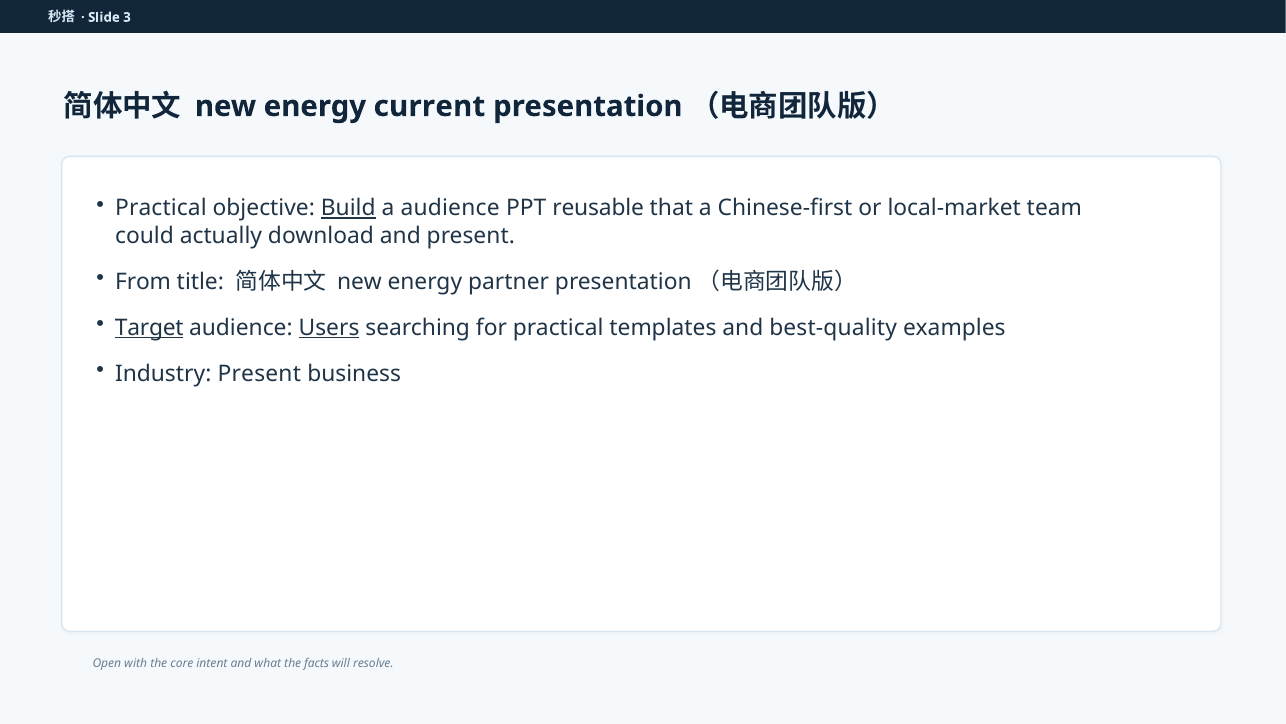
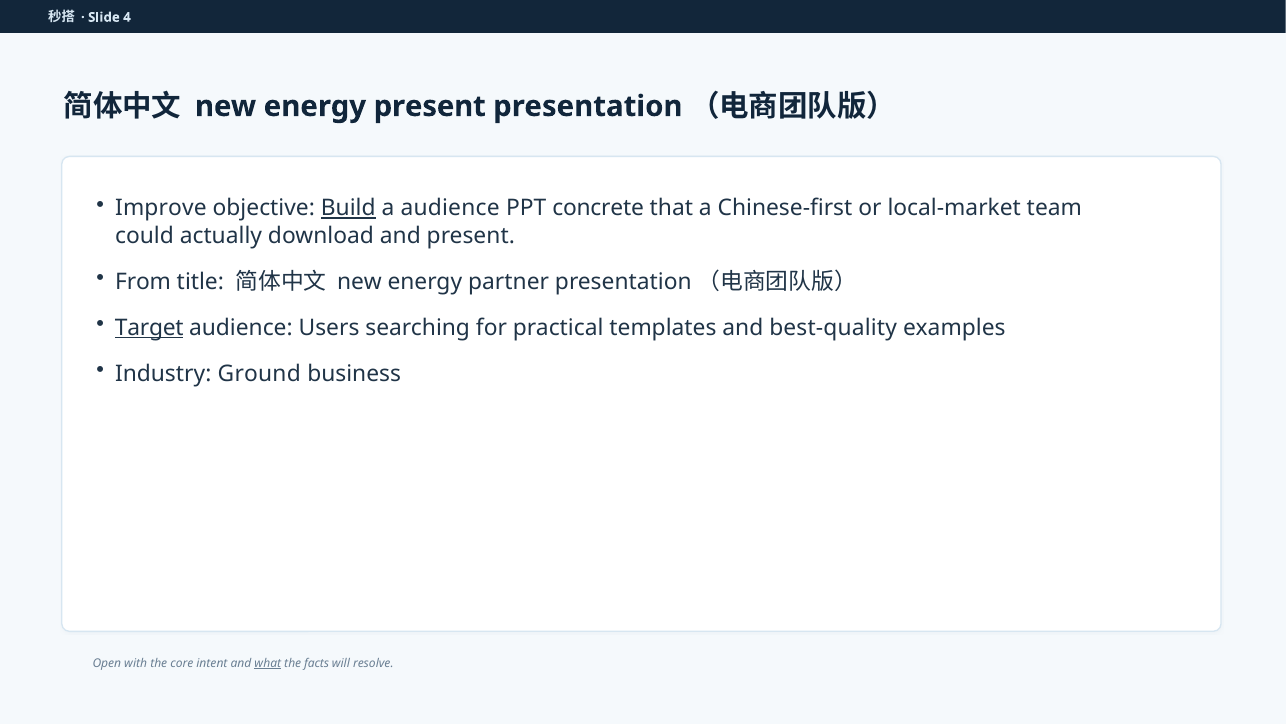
3: 3 -> 4 (127, 17)
energy current: current -> present (430, 106)
Practical: Practical -> Improve (161, 208)
reusable: reusable -> concrete (598, 208)
Users underline: present -> none (329, 328)
Industry Present: Present -> Ground (259, 374)
what underline: none -> present (268, 662)
